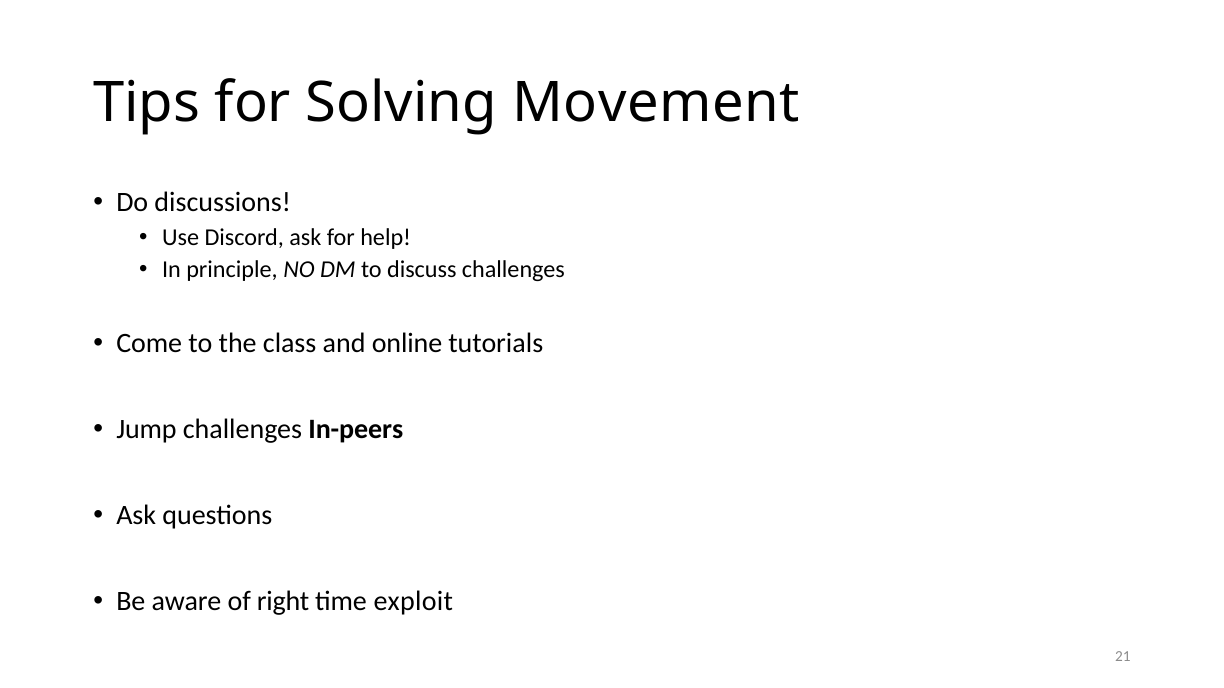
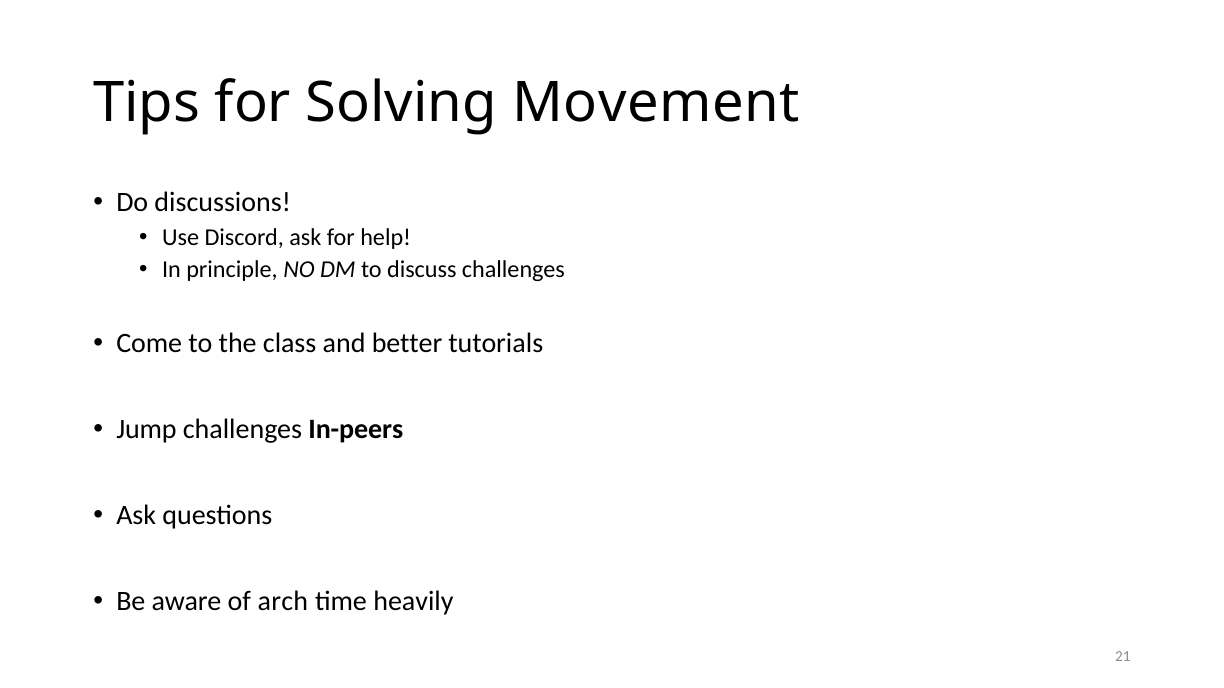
online: online -> better (407, 343)
right: right -> arch (283, 602)
exploit: exploit -> heavily (413, 602)
